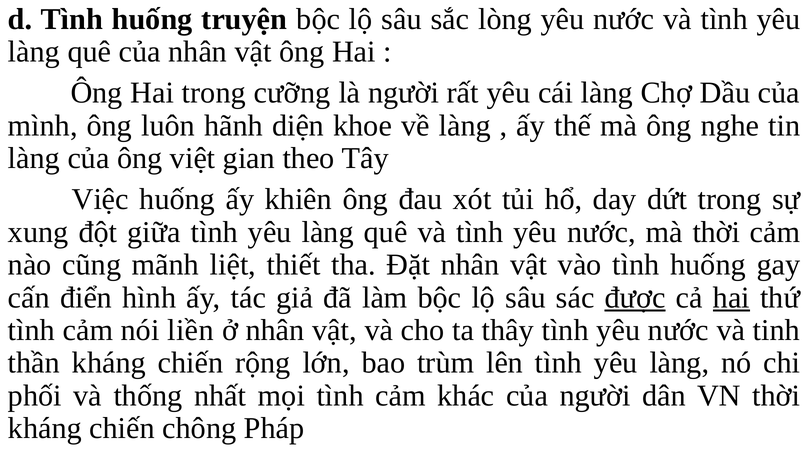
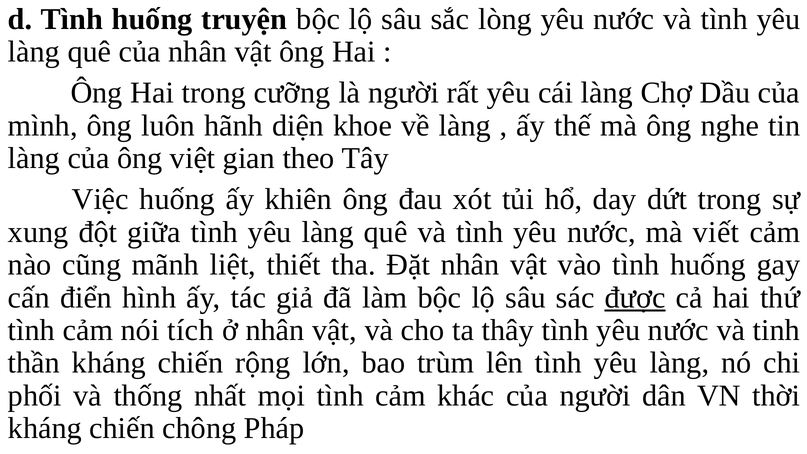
mà thời: thời -> viết (716, 232)
hai underline: present -> none (731, 298)
liền: liền -> tích (191, 330)
